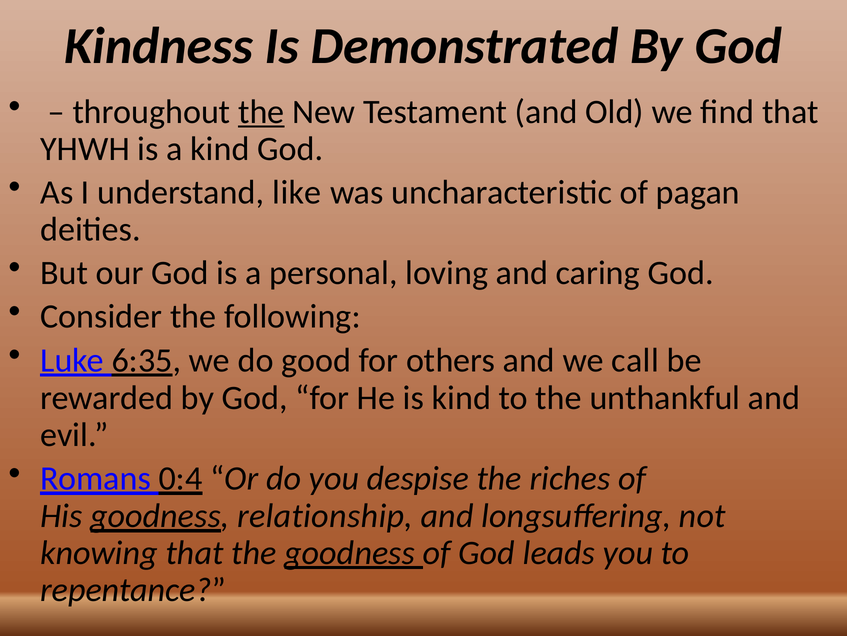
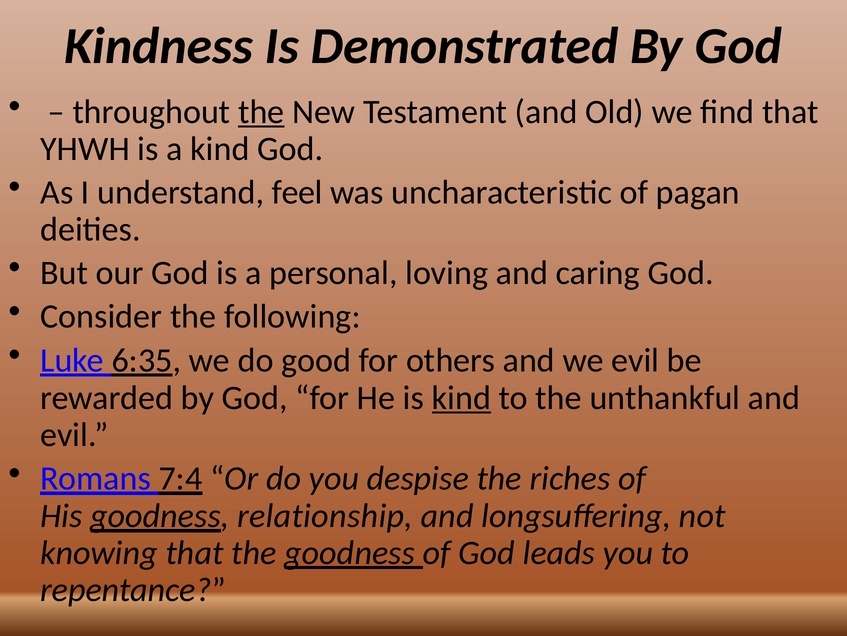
like: like -> feel (297, 192)
we call: call -> evil (635, 360)
kind underline: none -> present (461, 397)
0:4: 0:4 -> 7:4 (181, 478)
